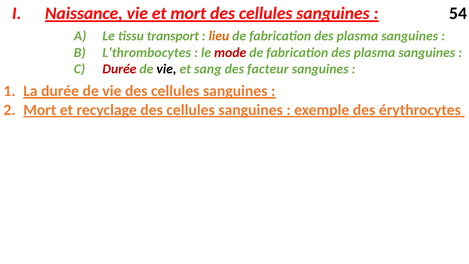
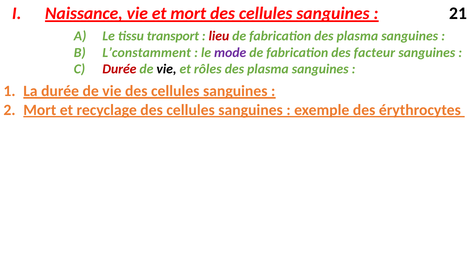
54: 54 -> 21 (458, 14)
lieu colour: orange -> red (219, 36)
L’thrombocytes: L’thrombocytes -> L’constamment (147, 53)
mode colour: red -> purple (230, 53)
plasma: plasma -> facteur (374, 53)
sang: sang -> rôles (208, 69)
facteur: facteur -> plasma (268, 69)
